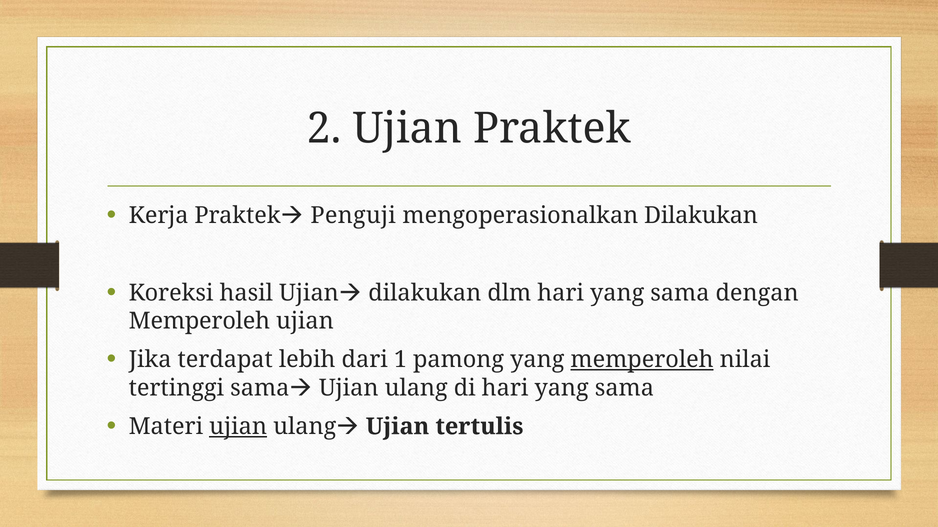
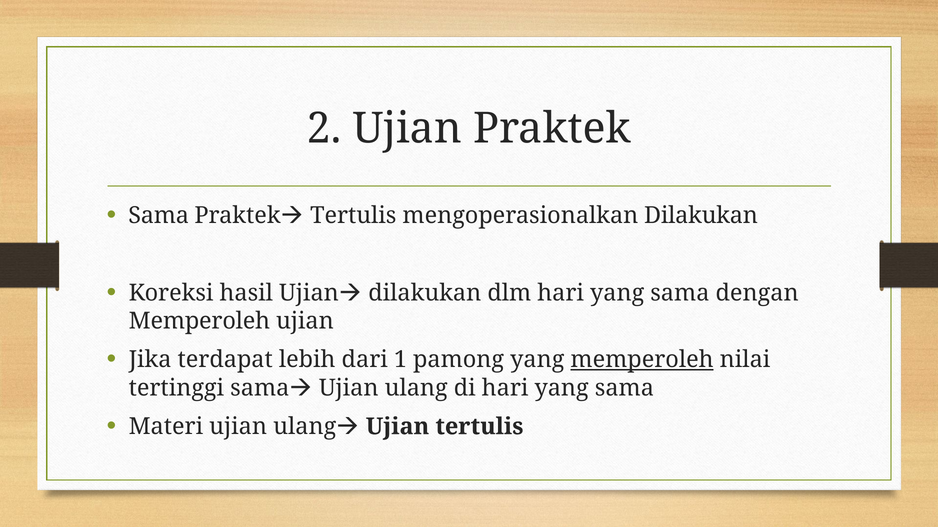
Kerja: Kerja -> Sama (159, 216)
Praktek Penguji: Penguji -> Tertulis (353, 216)
ujian underline: present -> none (238, 427)
